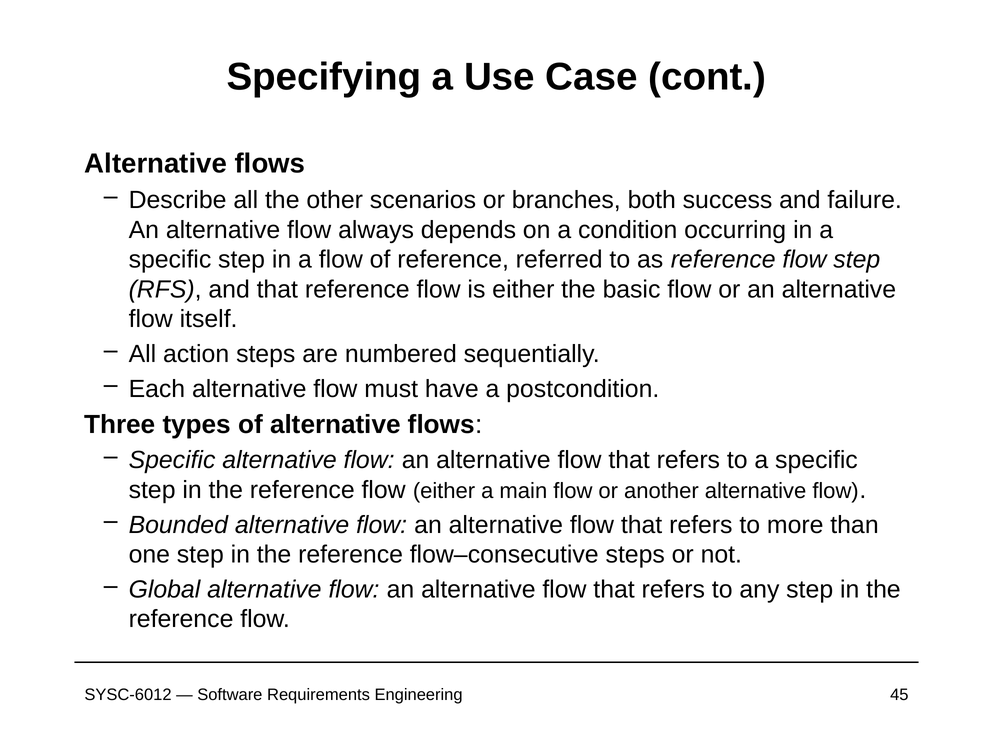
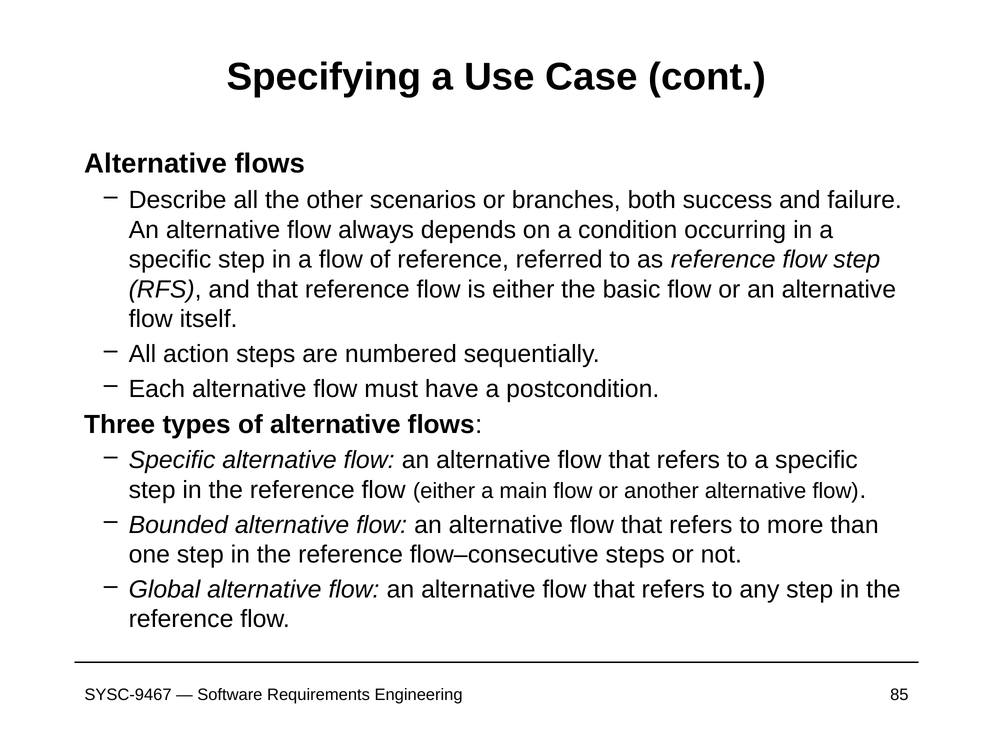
SYSC-6012: SYSC-6012 -> SYSC-9467 (128, 695)
45: 45 -> 85 (899, 695)
